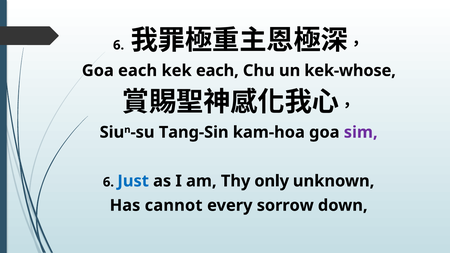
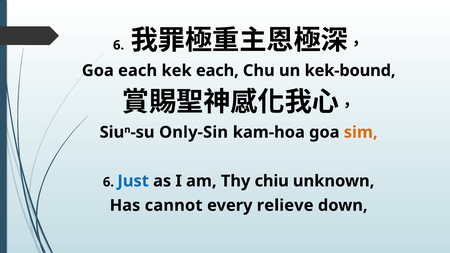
kek-whose: kek-whose -> kek-bound (350, 71)
Tang-Sin: Tang-Sin -> Only-Sin (194, 132)
sim colour: purple -> orange (361, 132)
only: only -> chiu (272, 181)
sorrow: sorrow -> relieve (285, 206)
